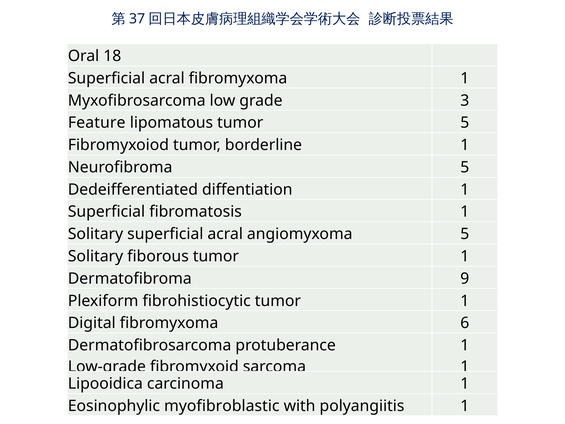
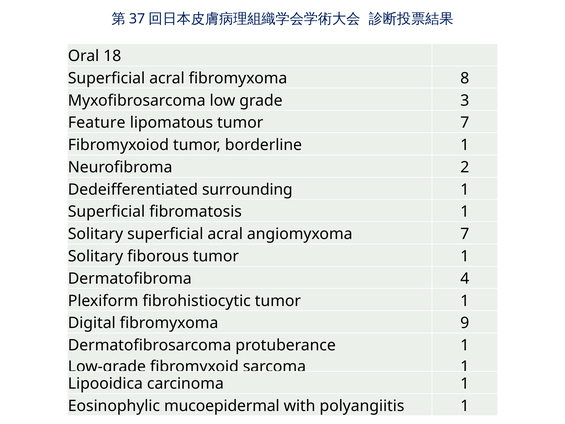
fibromyxoma 1: 1 -> 8 (465, 78)
tumor 5: 5 -> 7 (465, 123)
Neurofibroma 5: 5 -> 2 (465, 167)
diffentiation: diffentiation -> surrounding (247, 189)
angiomyxoma 5: 5 -> 7 (465, 234)
9: 9 -> 4 (465, 278)
6: 6 -> 9 (465, 323)
myofibroblastic: myofibroblastic -> mucoepidermal (222, 406)
